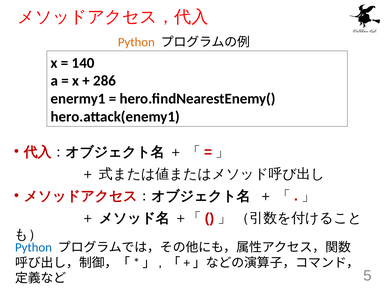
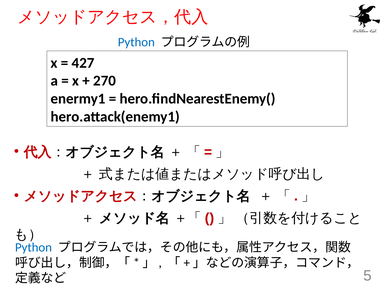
Python colour: orange -> blue (136, 42)
140: 140 -> 427 (83, 63)
286: 286 -> 270 (105, 81)
